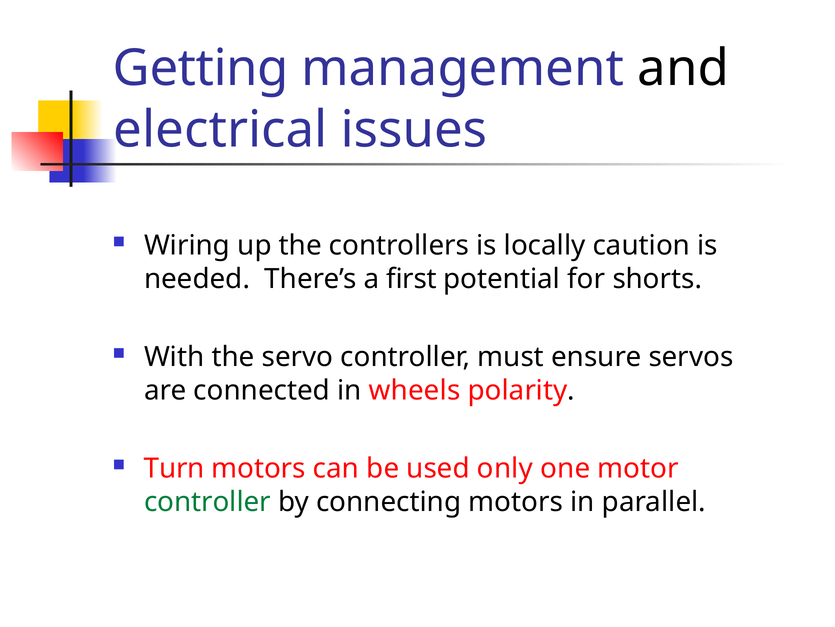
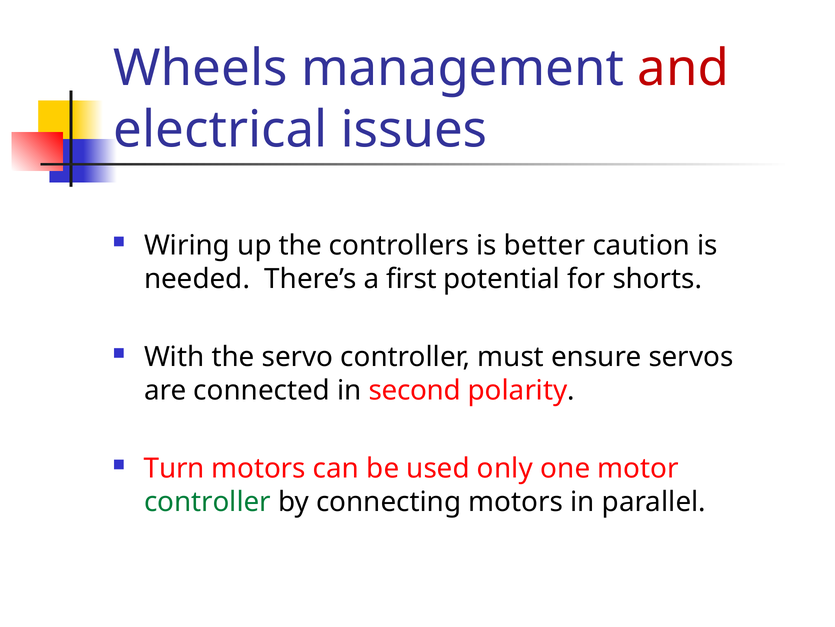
Getting: Getting -> Wheels (201, 68)
and colour: black -> red (683, 68)
locally: locally -> better (545, 245)
wheels: wheels -> second (415, 390)
